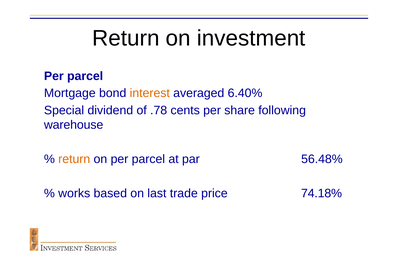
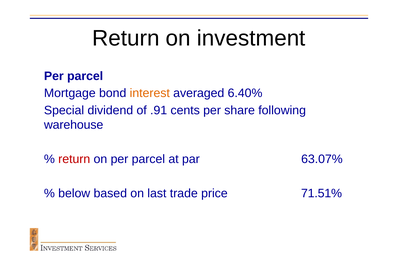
.78: .78 -> .91 (159, 110)
return colour: orange -> red (74, 159)
56.48%: 56.48% -> 63.07% (322, 159)
works: works -> below (74, 194)
74.18%: 74.18% -> 71.51% (322, 194)
